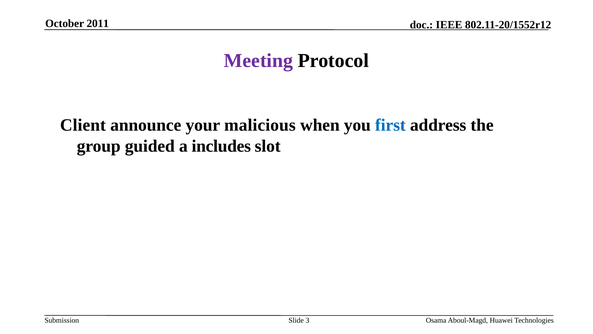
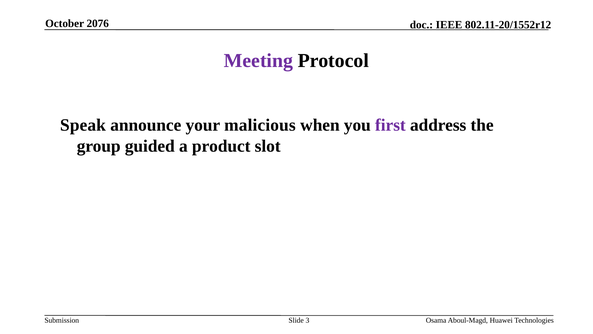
2011: 2011 -> 2076 (98, 24)
Client: Client -> Speak (83, 125)
first colour: blue -> purple (390, 125)
includes: includes -> product (221, 146)
